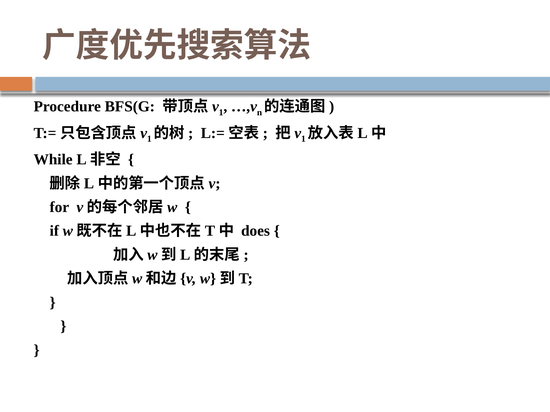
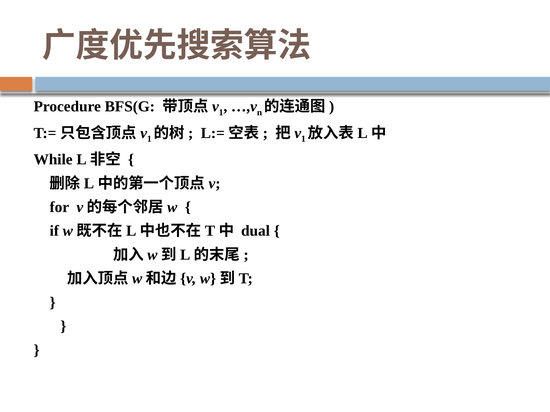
does: does -> dual (256, 231)
